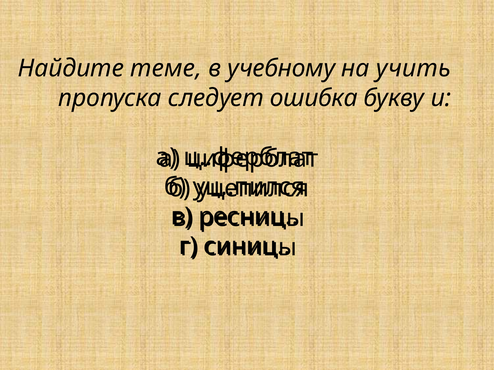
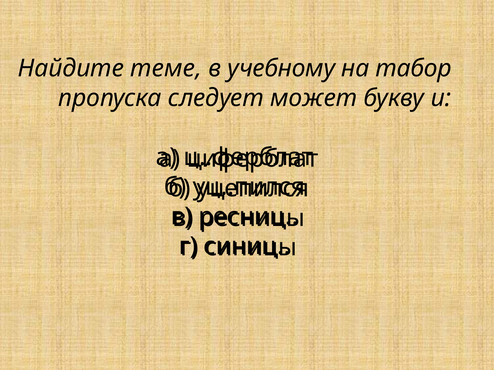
учить: учить -> табор (414, 68)
ошибка: ошибка -> может (314, 98)
